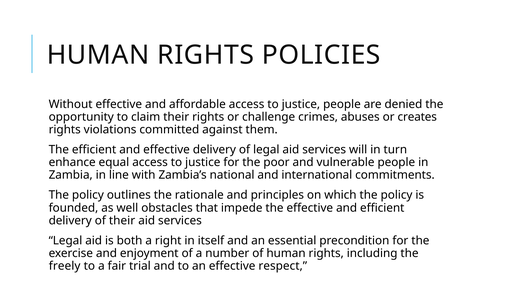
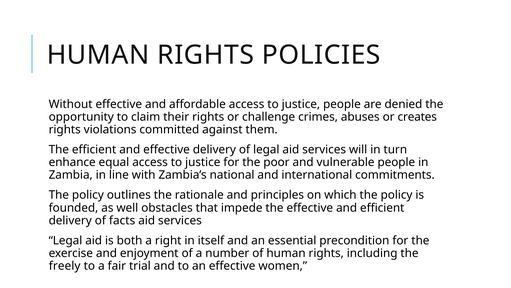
of their: their -> facts (122, 220)
respect: respect -> women (283, 265)
